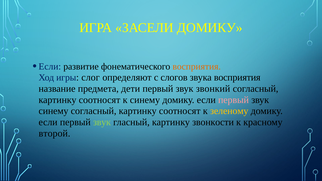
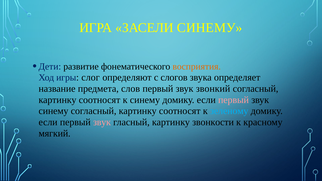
ЗАСЕЛИ ДОМИКУ: ДОМИКУ -> СИНЕМУ (210, 28)
Если: Если -> Дети (50, 66)
звука восприятия: восприятия -> определяет (237, 77)
дети: дети -> слов (131, 89)
зеленому colour: yellow -> light blue (229, 111)
звук colour: light green -> pink (102, 122)
второй: второй -> мягкий (55, 133)
